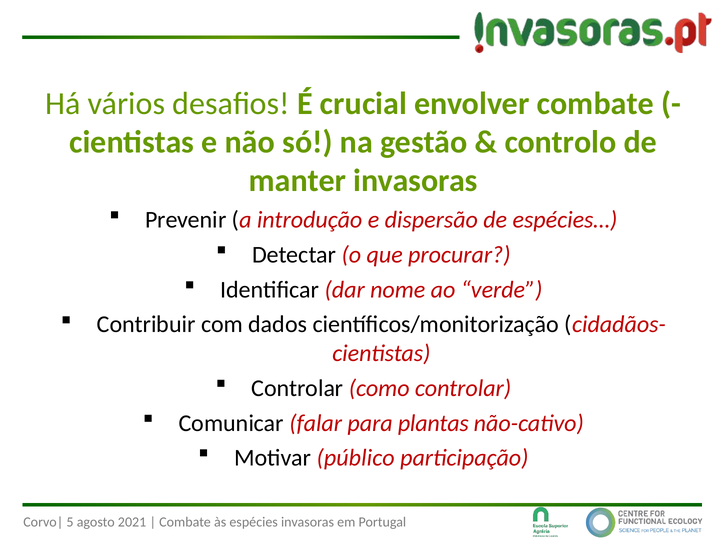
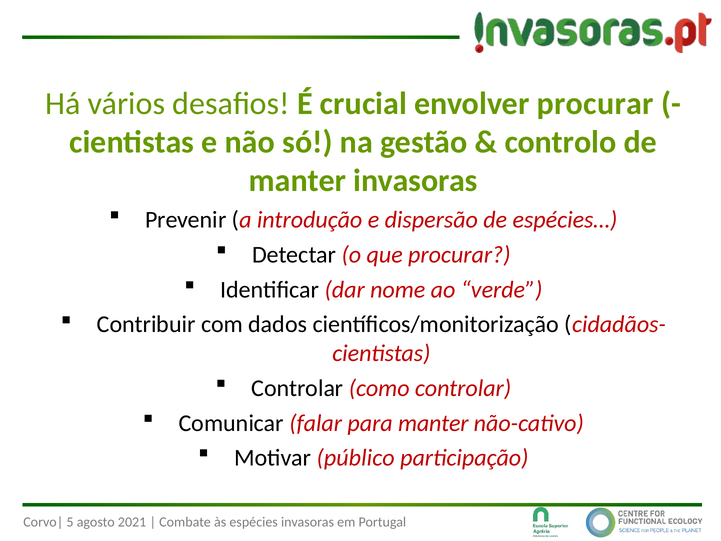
envolver combate: combate -> procurar (595, 104)
para plantas: plantas -> manter (433, 423)
